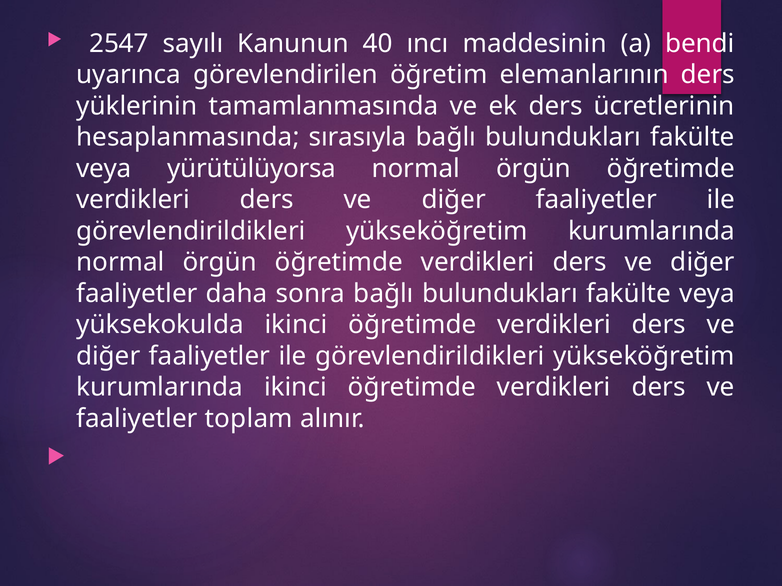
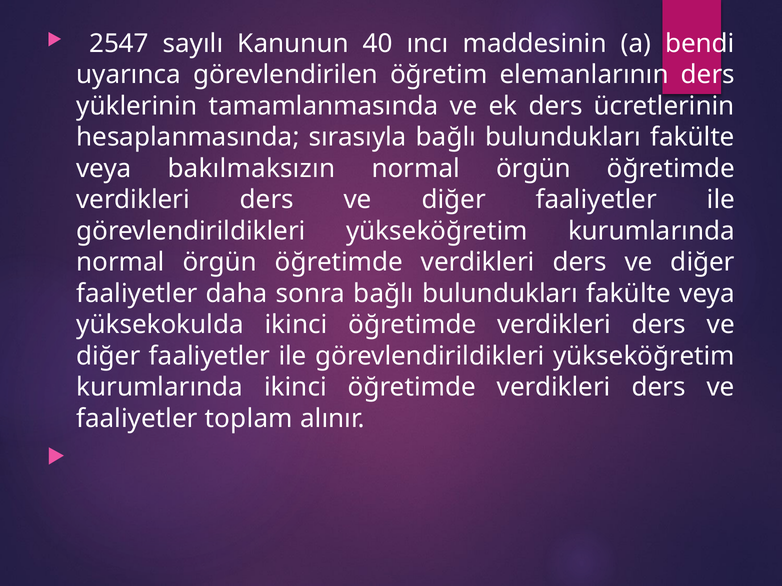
yürütülüyorsa: yürütülüyorsa -> bakılmaksızın (251, 169)
